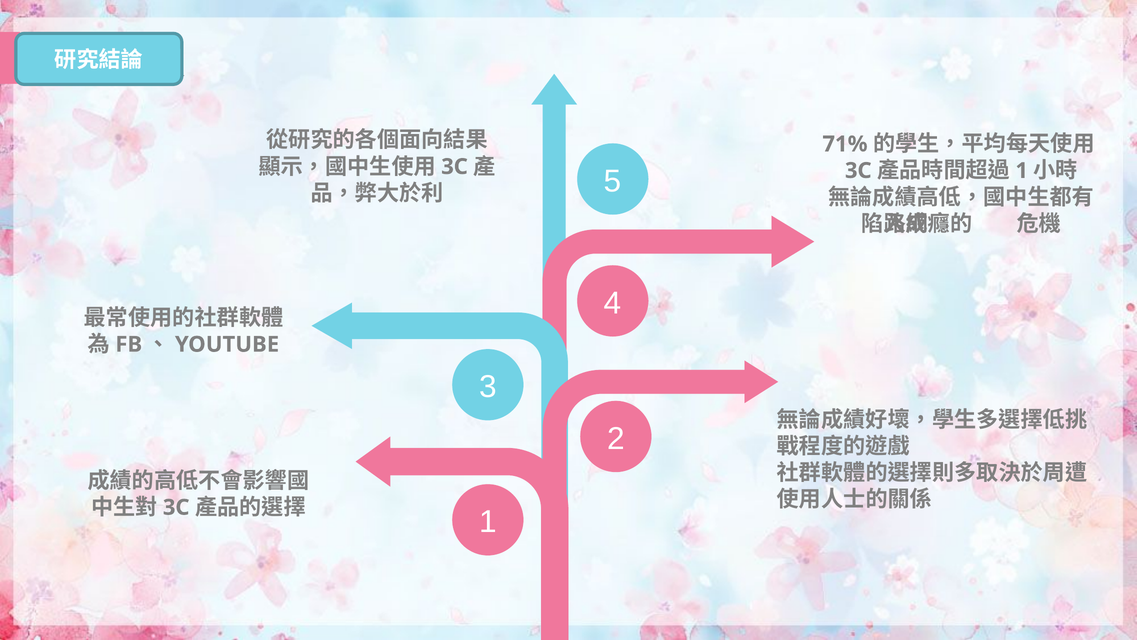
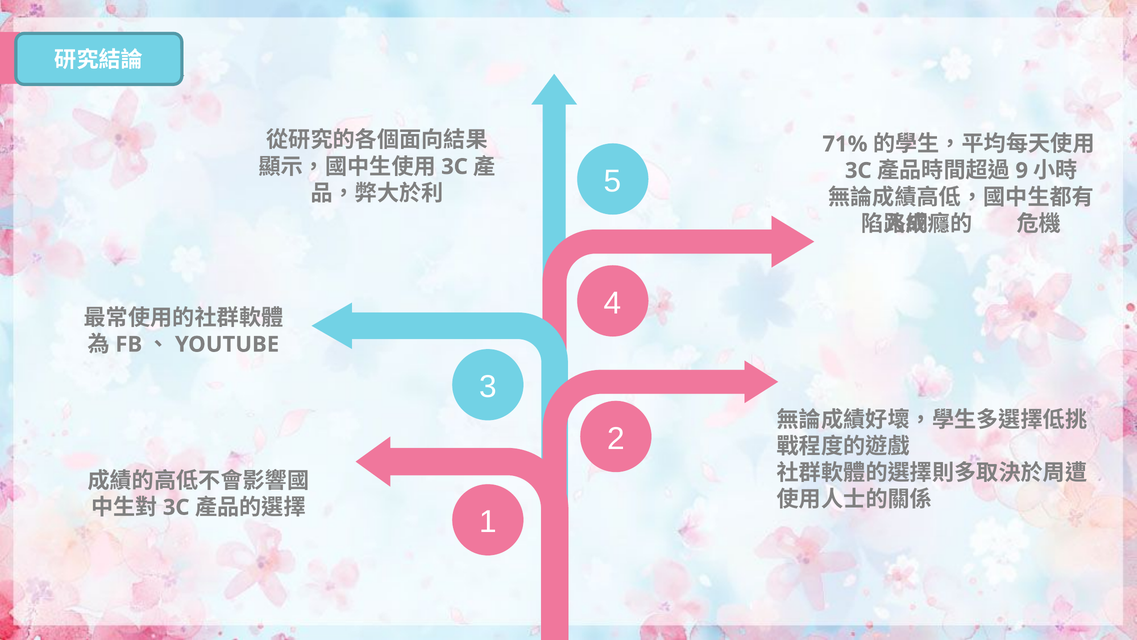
1: 1 -> 9 (1022, 171)
